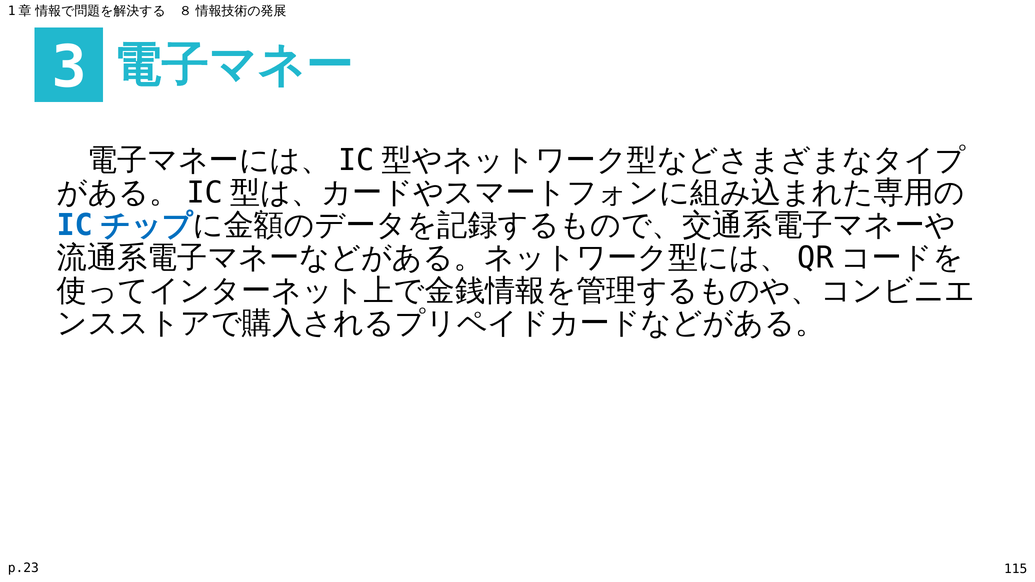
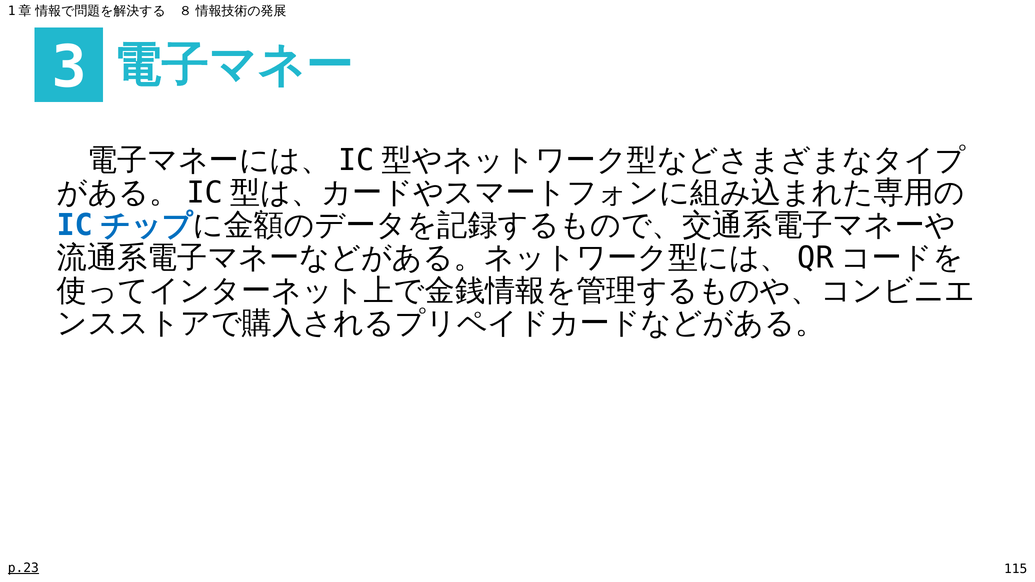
p.23 underline: none -> present (23, 568)
